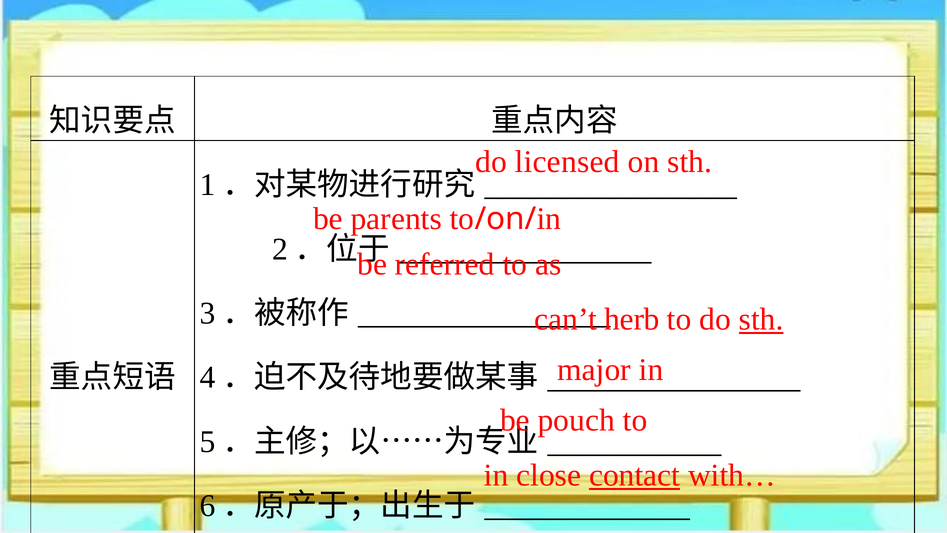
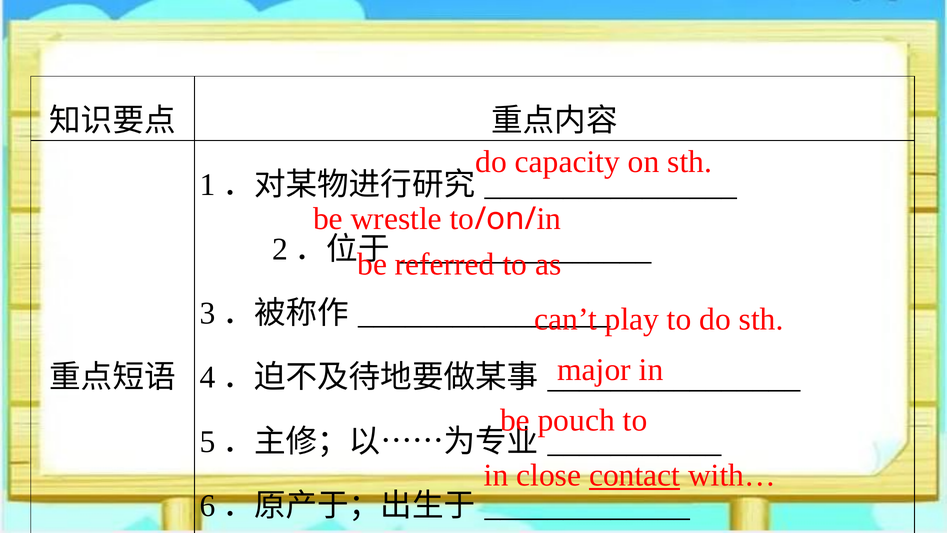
licensed: licensed -> capacity (567, 162)
parents: parents -> wrestle (396, 219)
herb: herb -> play (632, 319)
sth underline: present -> none (761, 319)
